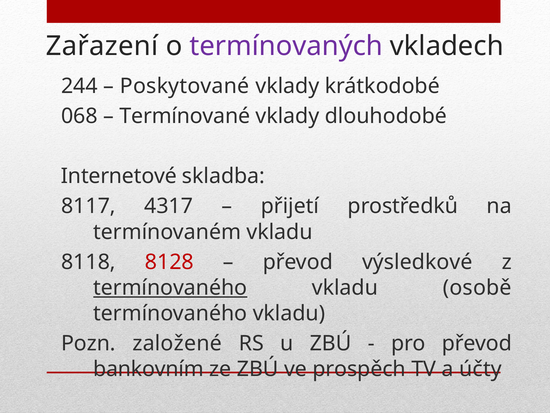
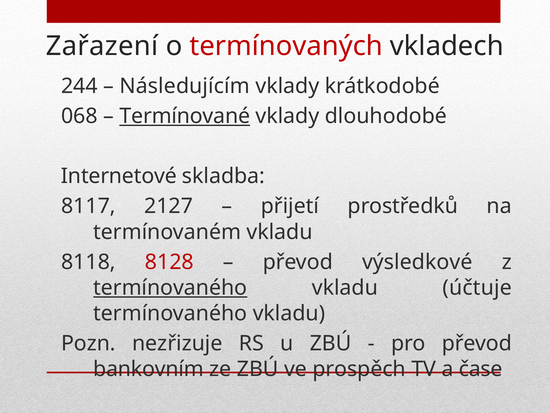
termínovaných colour: purple -> red (286, 46)
Poskytované: Poskytované -> Následujícím (185, 86)
Termínované underline: none -> present (185, 116)
4317: 4317 -> 2127 (169, 206)
osobě: osobě -> účtuje (477, 287)
založené: založené -> nezřizuje (177, 343)
účty: účty -> čase (481, 369)
